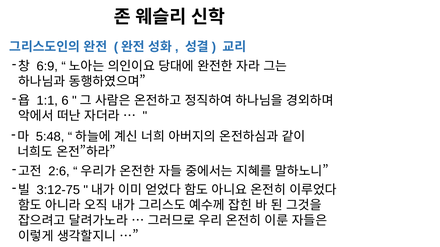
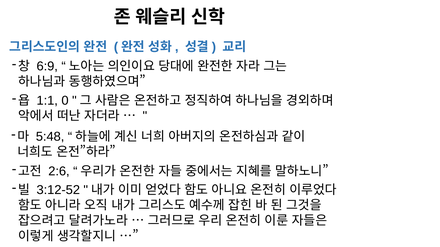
6: 6 -> 0 (65, 101)
3:12-75: 3:12-75 -> 3:12-52 (58, 190)
